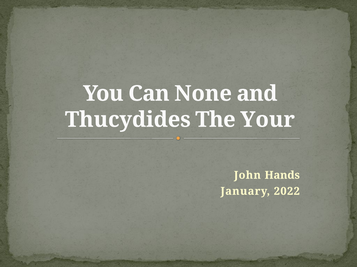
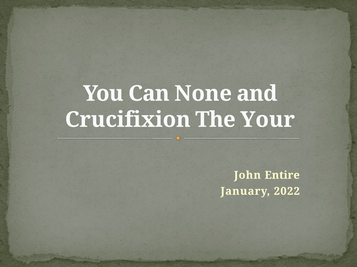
Thucydides: Thucydides -> Crucifixion (128, 120)
Hands: Hands -> Entire (282, 176)
